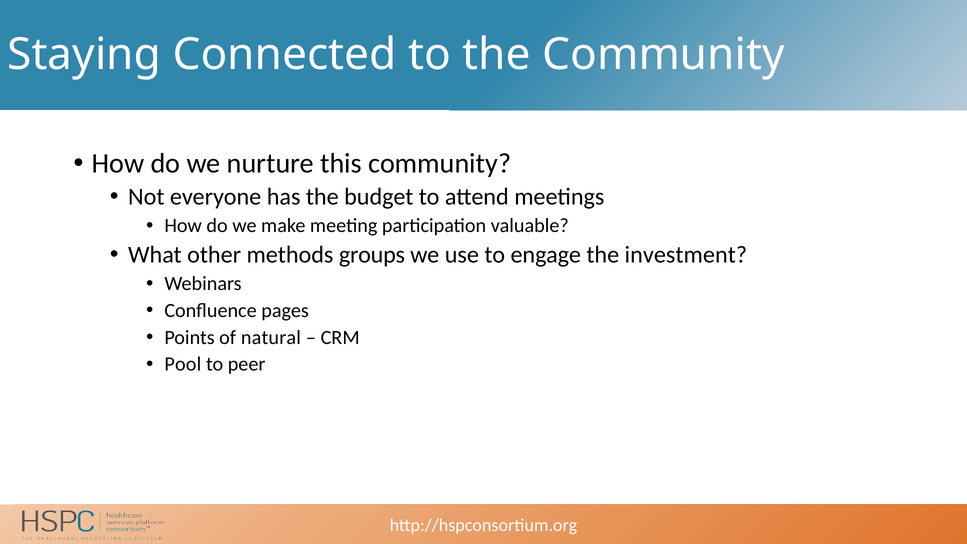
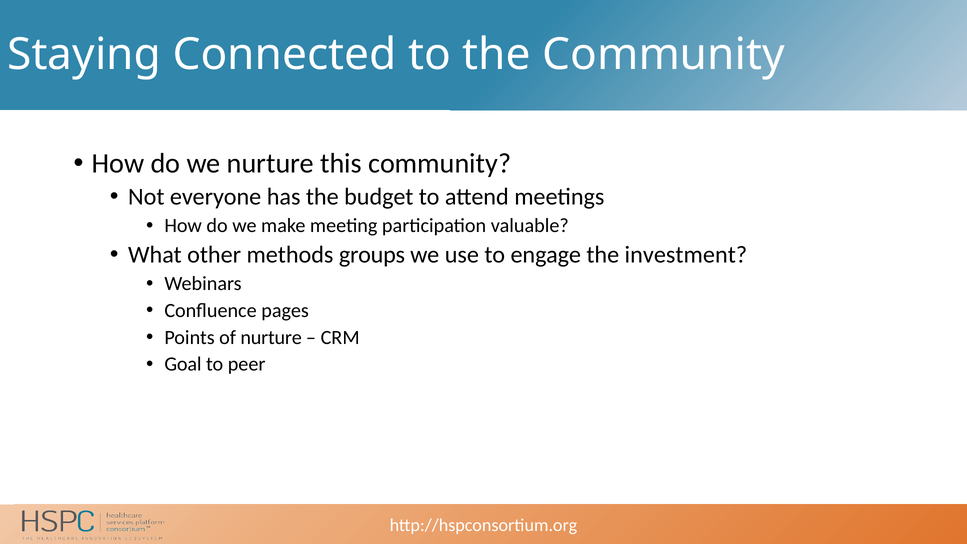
of natural: natural -> nurture (271, 337)
Pool: Pool -> Goal (183, 364)
